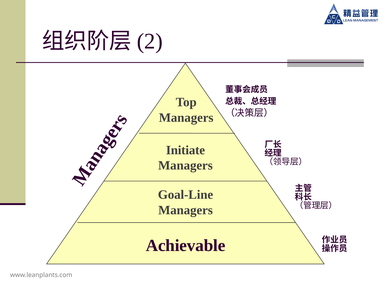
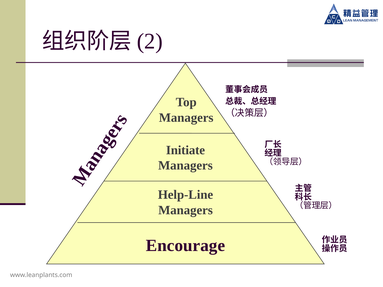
Goal-Line: Goal-Line -> Help-Line (186, 195)
Achievable: Achievable -> Encourage (185, 246)
